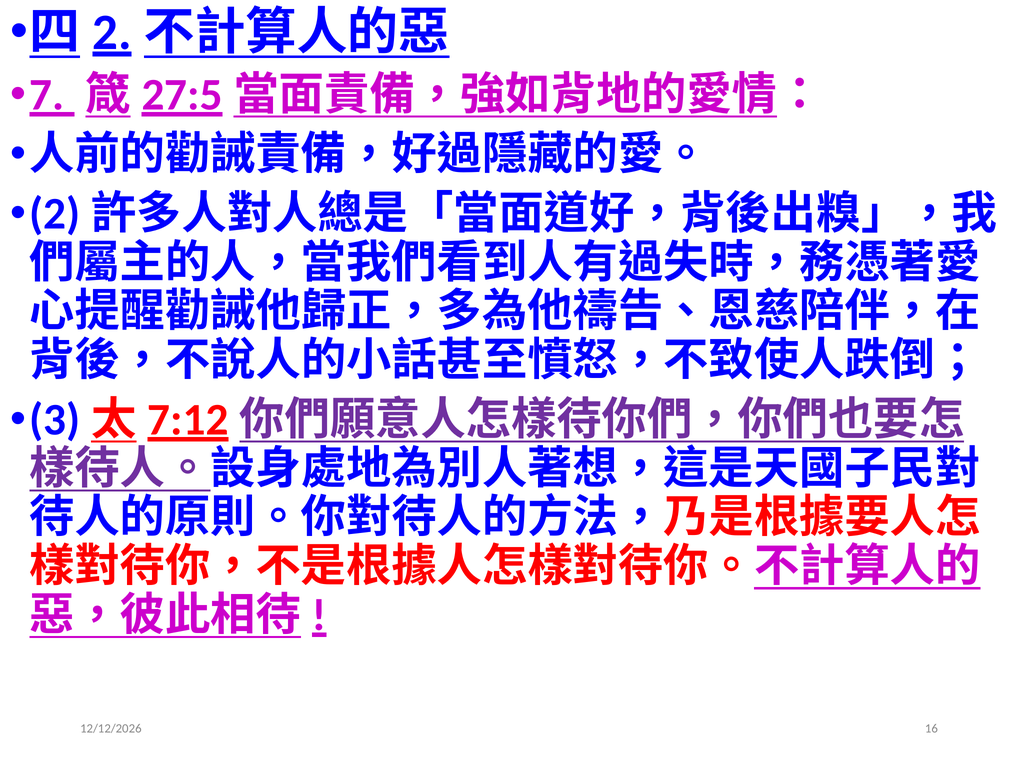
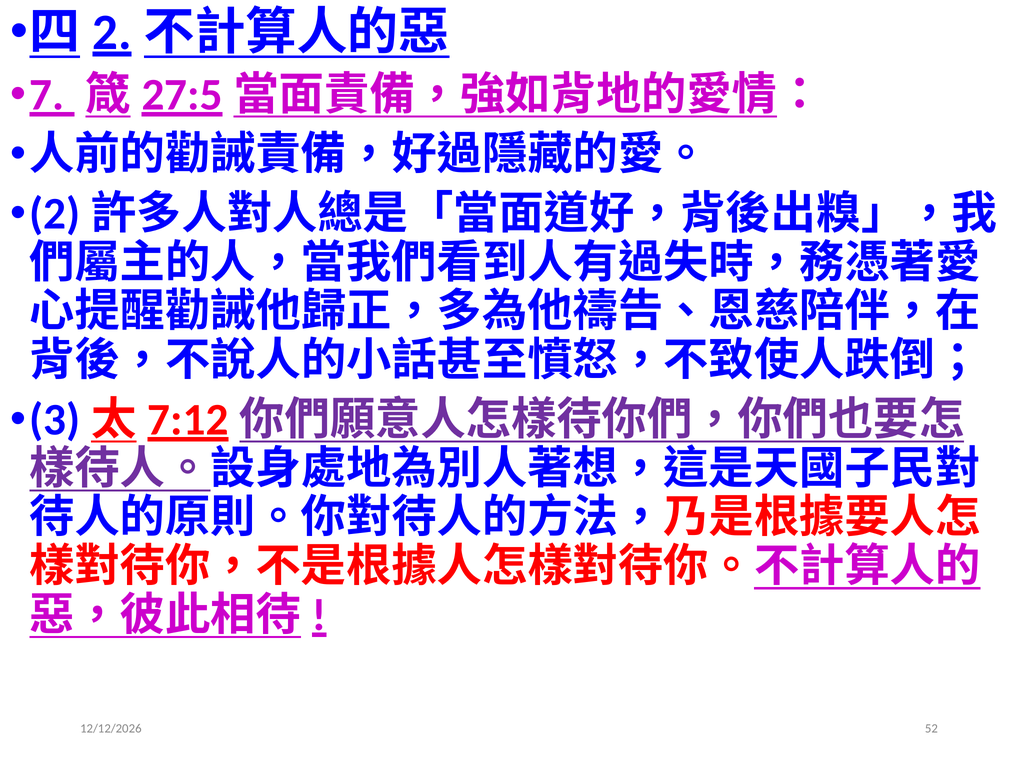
16: 16 -> 52 (931, 729)
